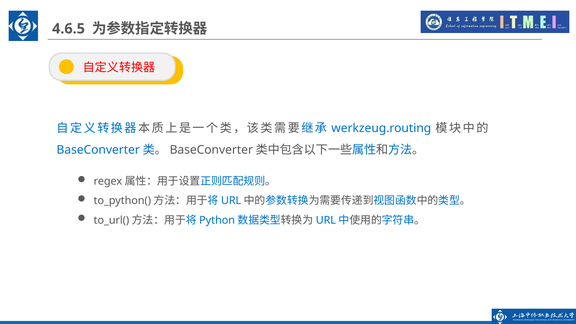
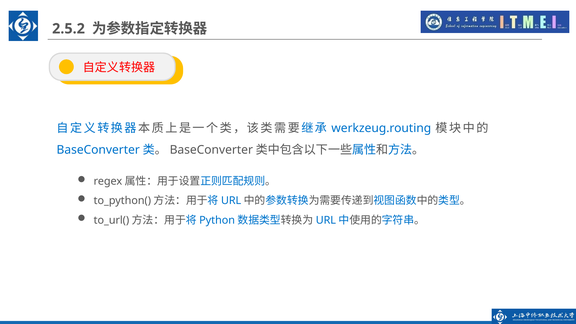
4.6.5: 4.6.5 -> 2.5.2 (69, 29)
